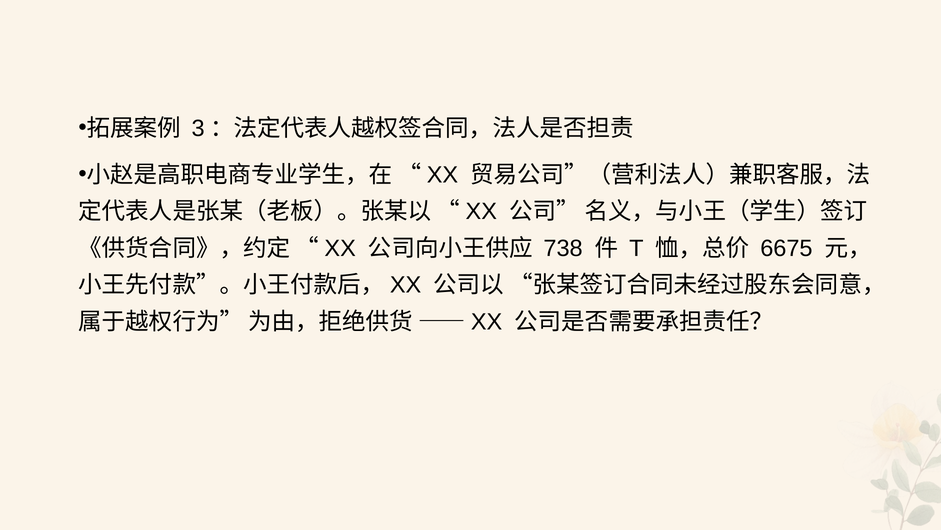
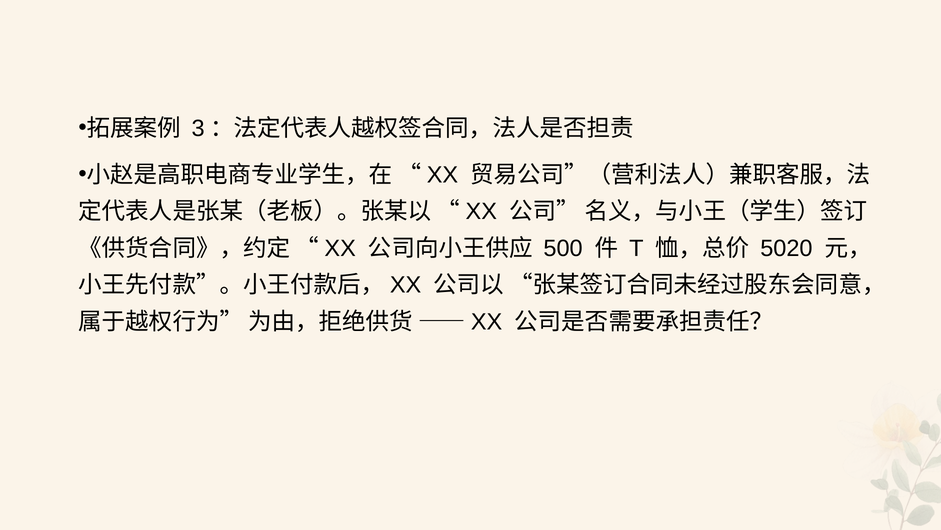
738: 738 -> 500 (563, 248)
6675: 6675 -> 5020 (786, 248)
